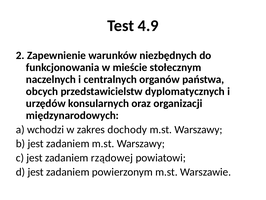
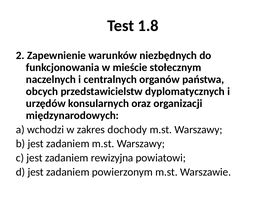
4.9: 4.9 -> 1.8 (148, 26)
rządowej: rządowej -> rewizyjna (112, 157)
